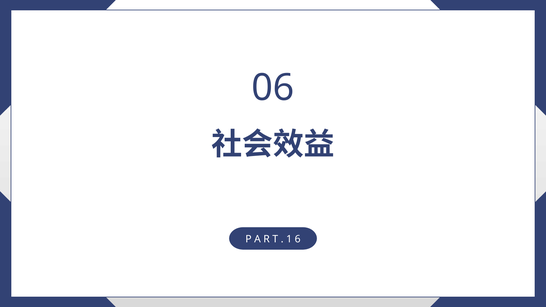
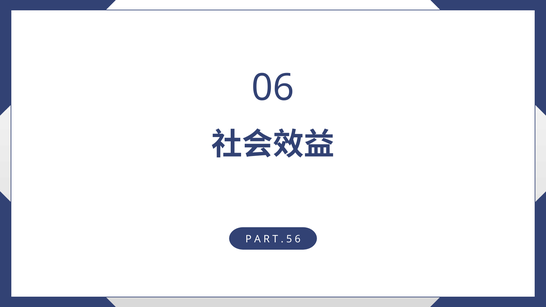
1: 1 -> 5 (289, 239)
